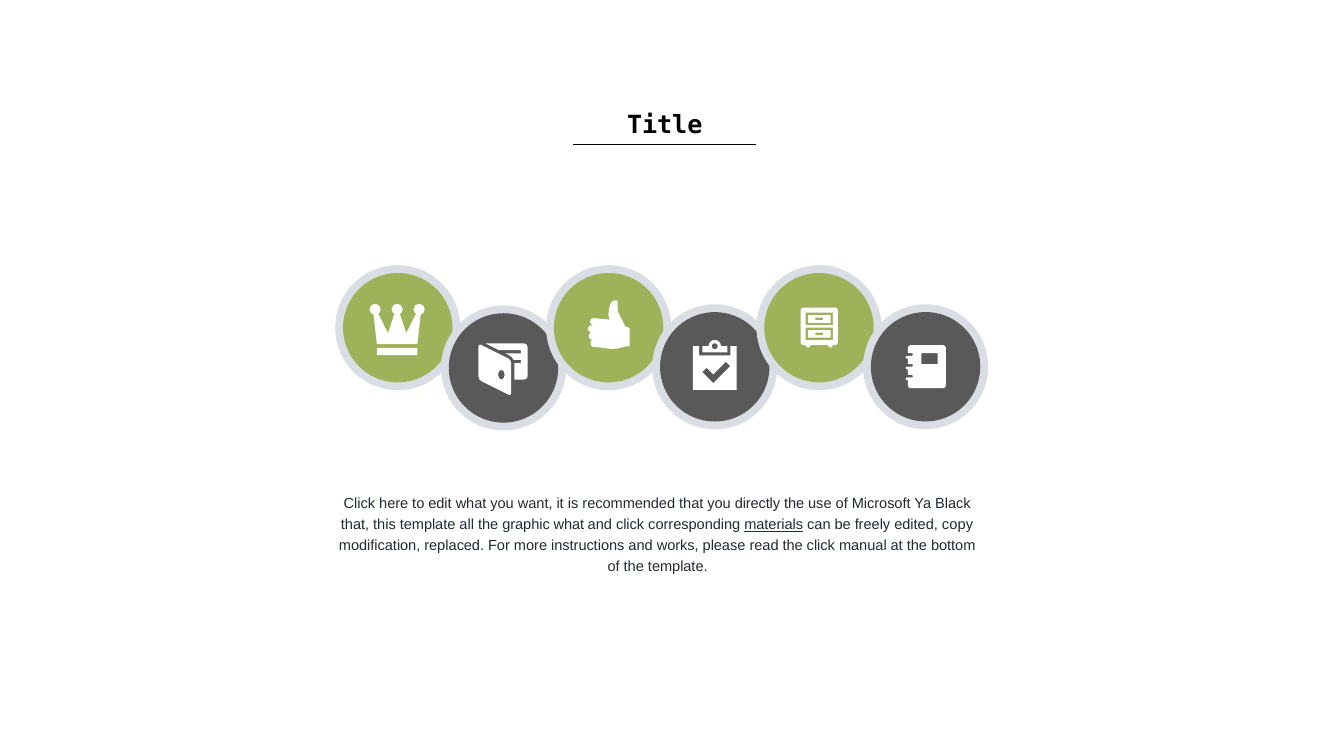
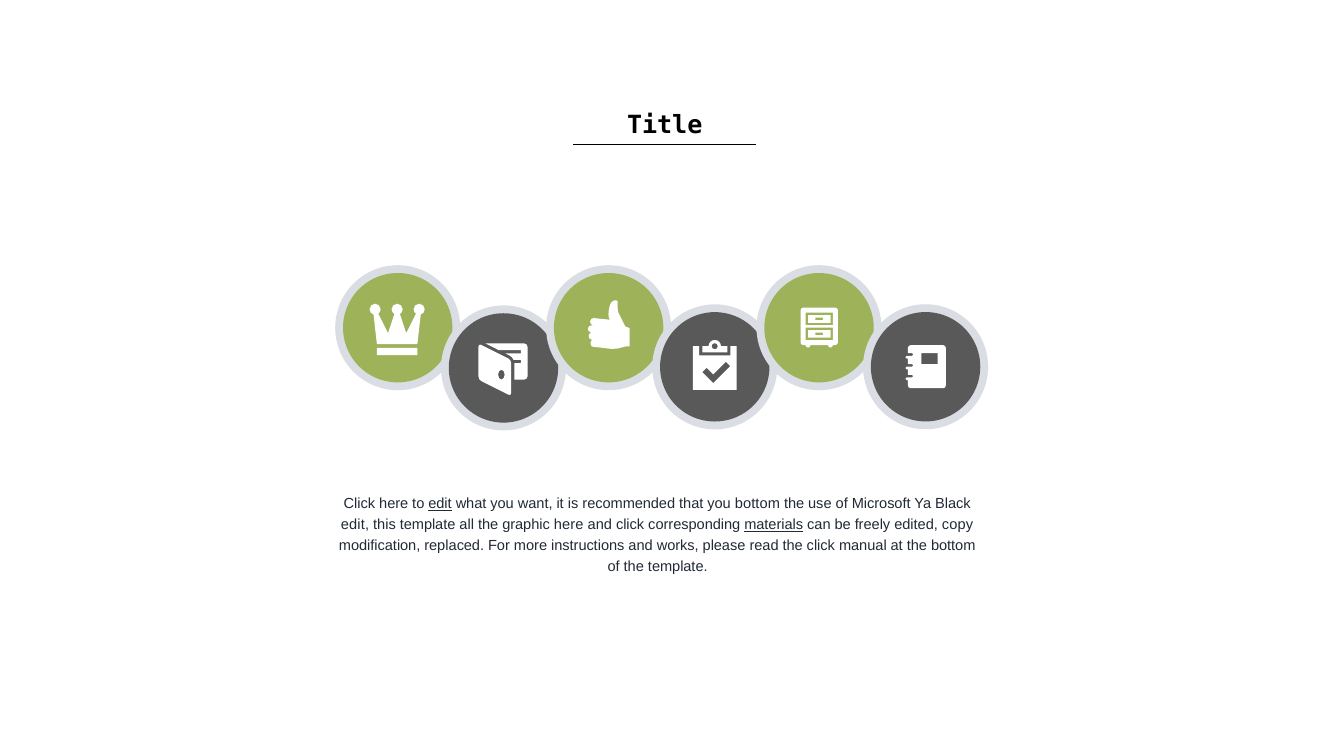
edit underline: none -> present (440, 504)
you directly: directly -> bottom (757, 504)
that: that -> edit (355, 525)
graphic what: what -> here (569, 525)
